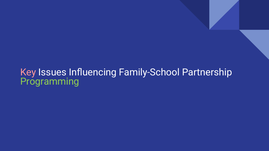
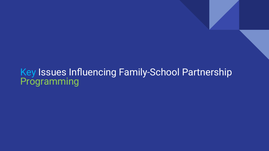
Key colour: pink -> light blue (28, 72)
